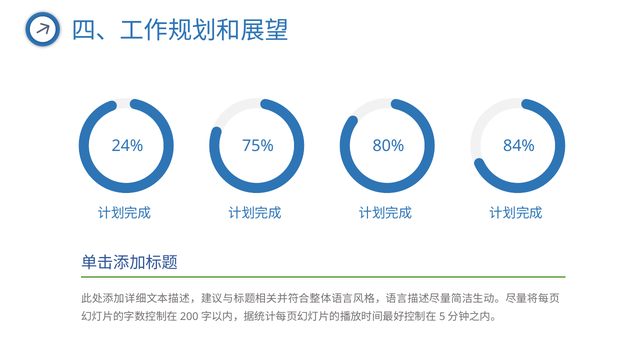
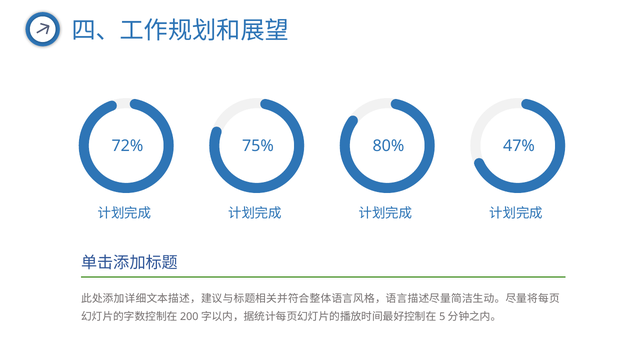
24%: 24% -> 72% (127, 146)
84%: 84% -> 47% (519, 146)
